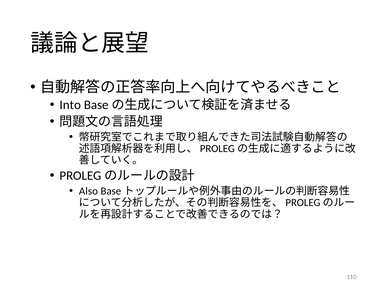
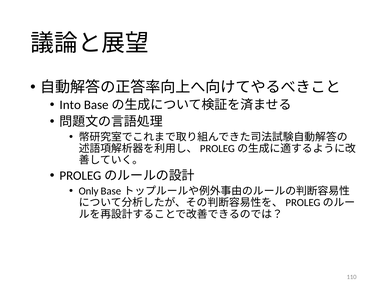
Also: Also -> Only (89, 191)
